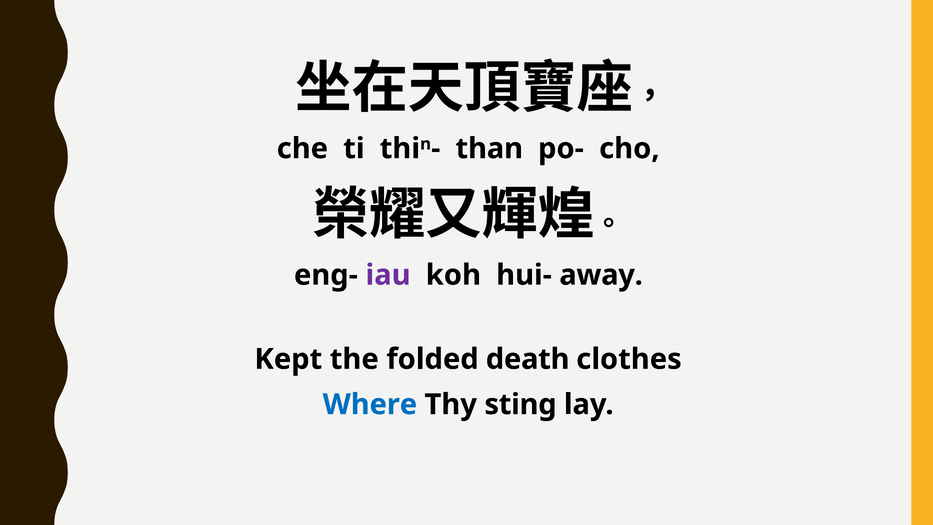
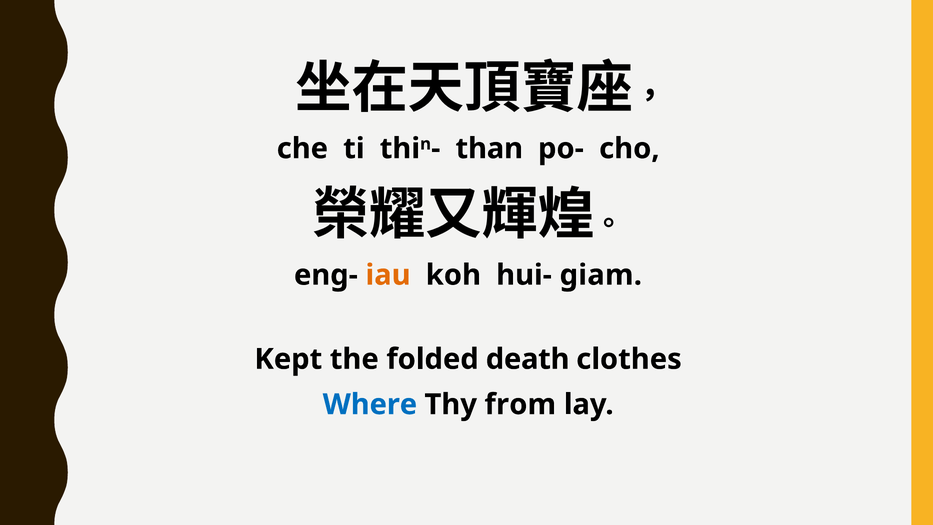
iau colour: purple -> orange (388, 275)
away: away -> giam (601, 275)
sting: sting -> from (520, 404)
